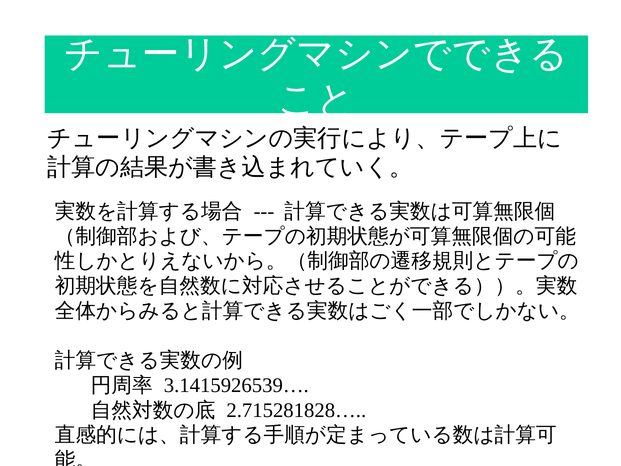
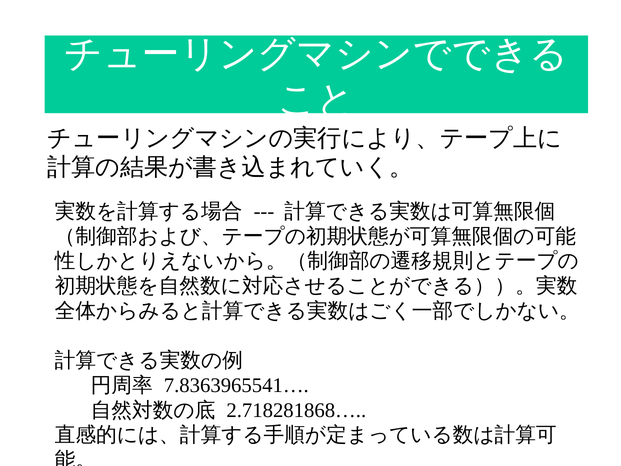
3.1415926539…: 3.1415926539… -> 7.8363965541… (236, 385)
2.715281828…: 2.715281828… -> 2.718281868… (296, 410)
